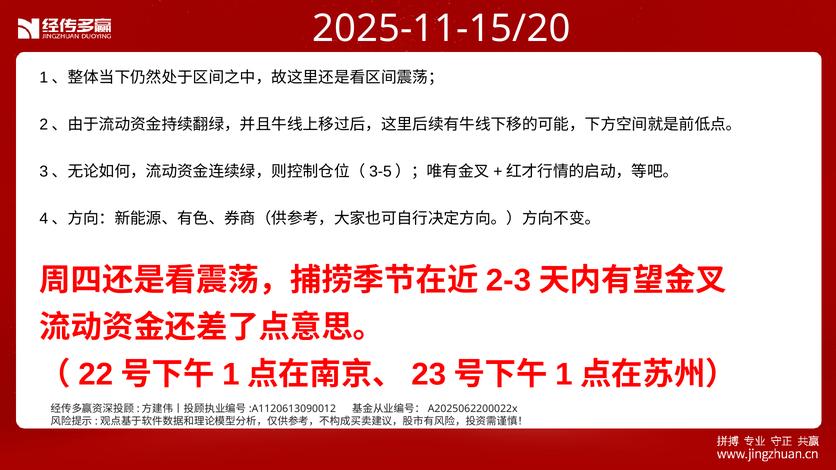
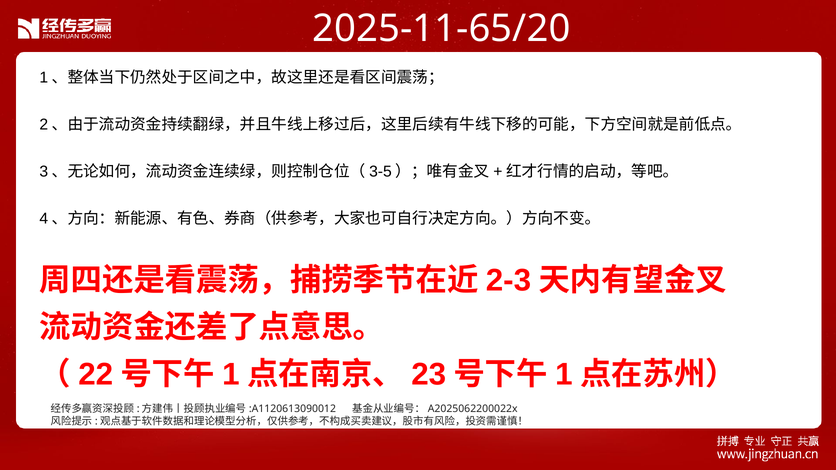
2025-11-15/20: 2025-11-15/20 -> 2025-11-65/20 (441, 29)
